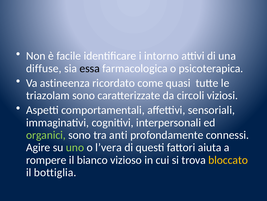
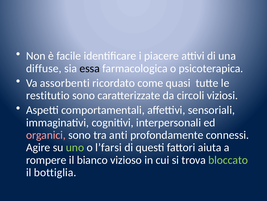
intorno: intorno -> piacere (161, 56)
astineenza: astineenza -> assorbenti (65, 83)
triazolam: triazolam -> restitutio (48, 95)
organici colour: light green -> pink (46, 135)
l’vera: l’vera -> l’farsi (109, 147)
bloccato colour: yellow -> light green (228, 159)
